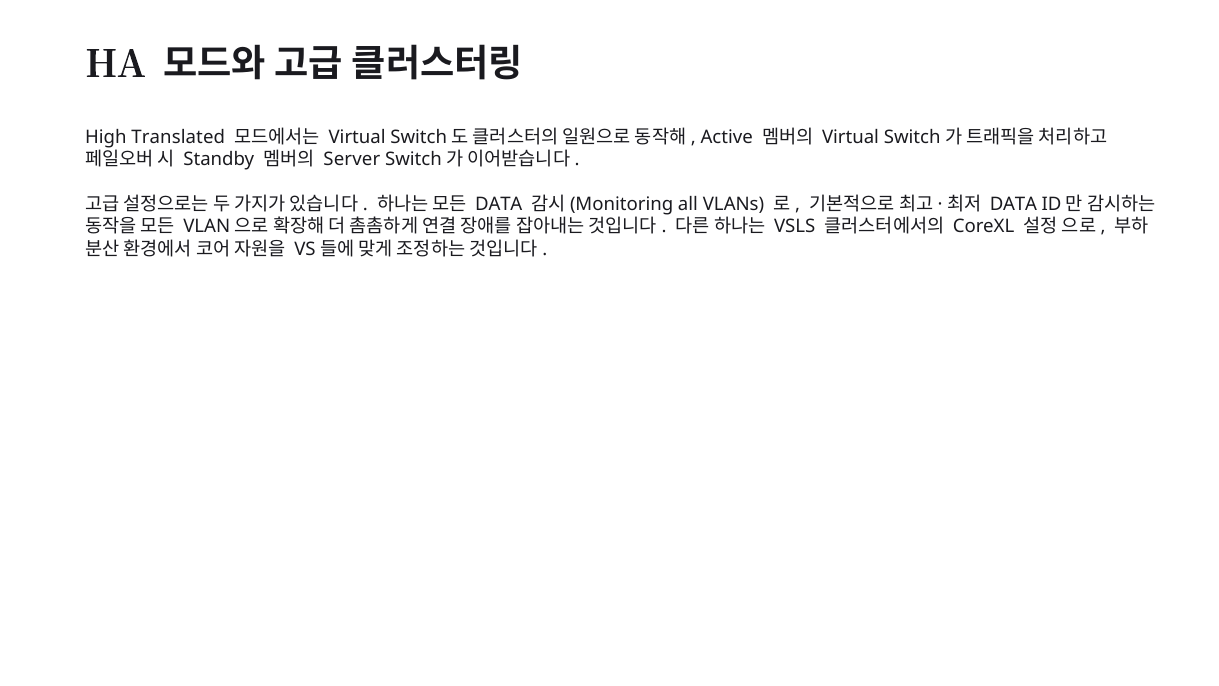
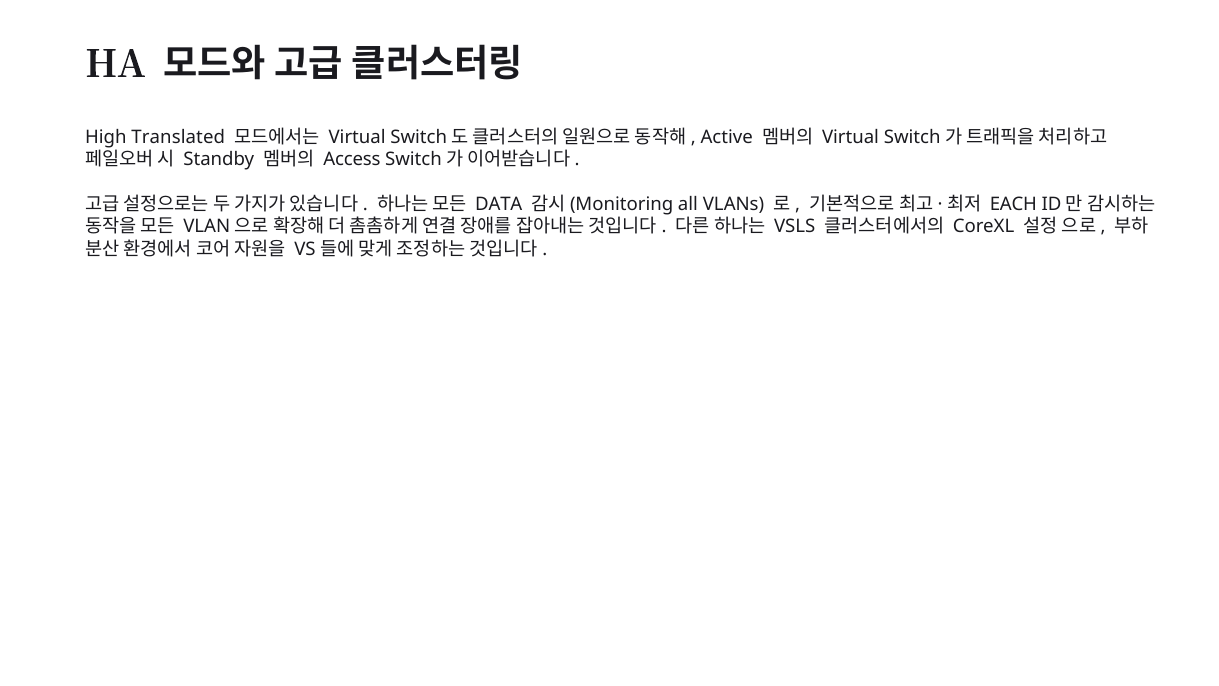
Server: Server -> Access (352, 160)
DATA: DATA -> EACH (1013, 204)
